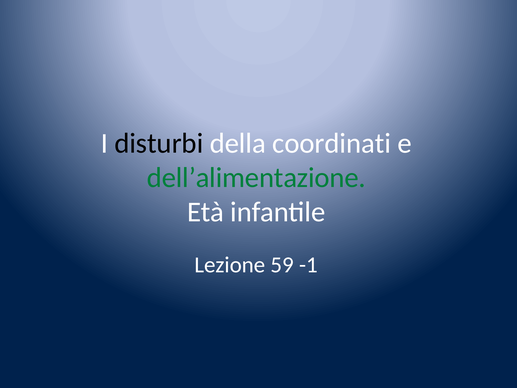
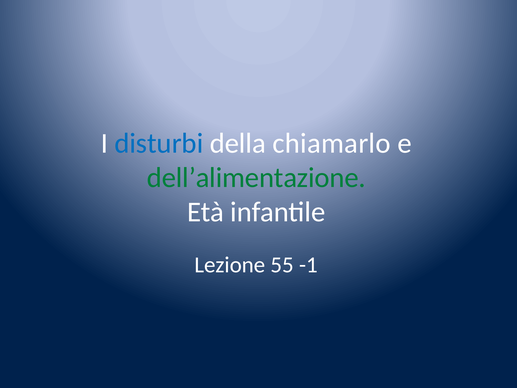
disturbi colour: black -> blue (159, 143)
coordinati: coordinati -> chiamarlo (332, 143)
59: 59 -> 55 (282, 265)
